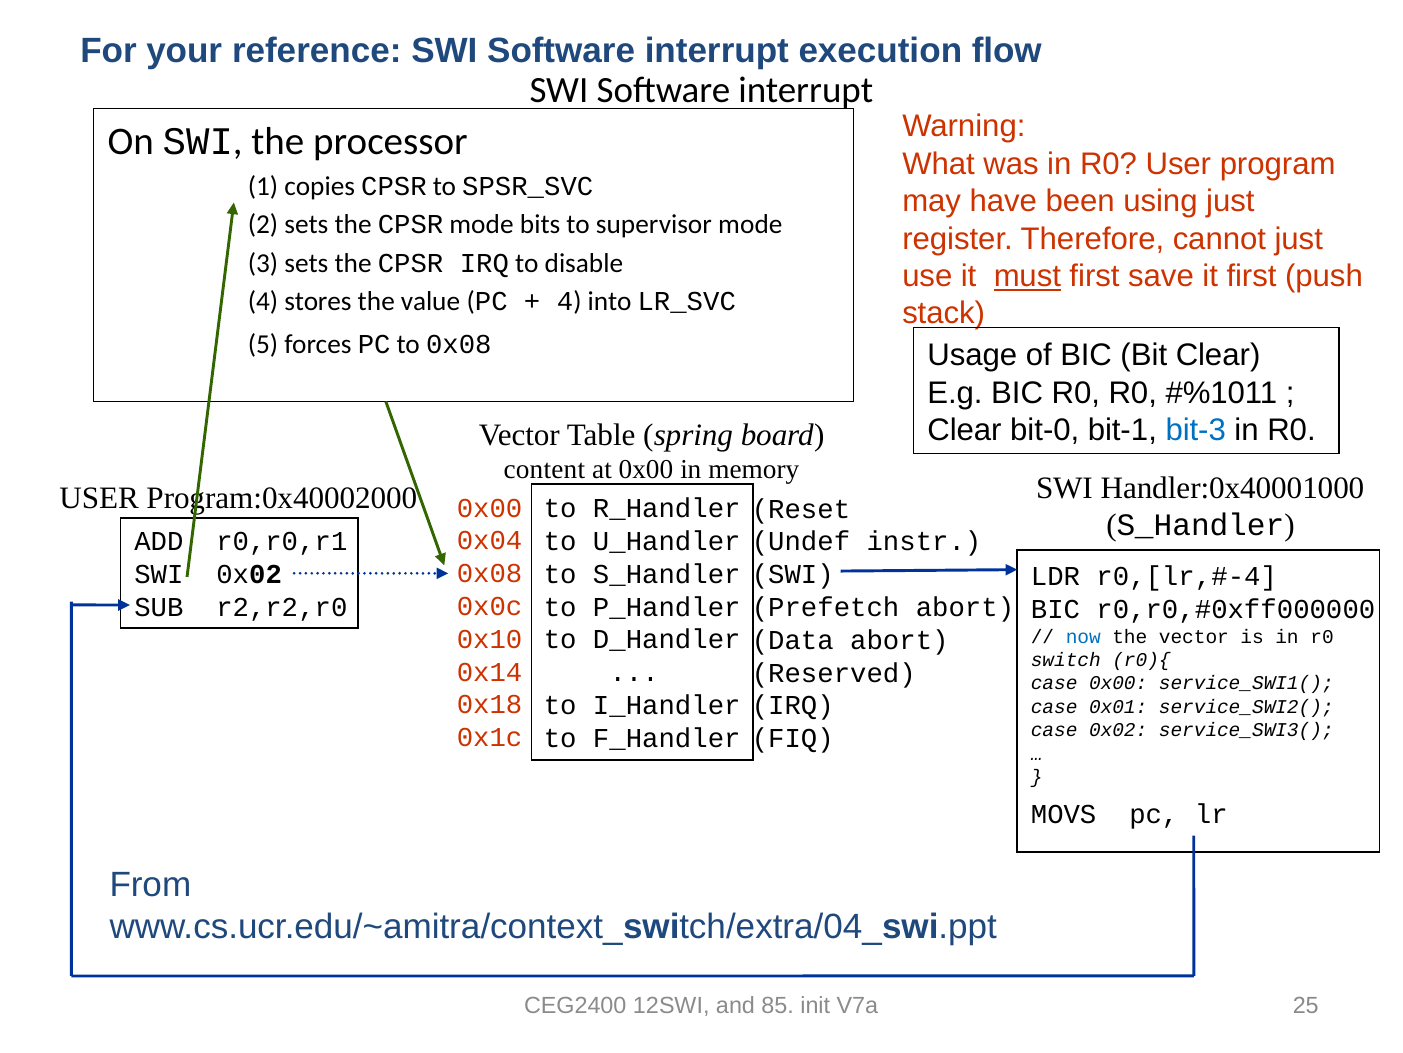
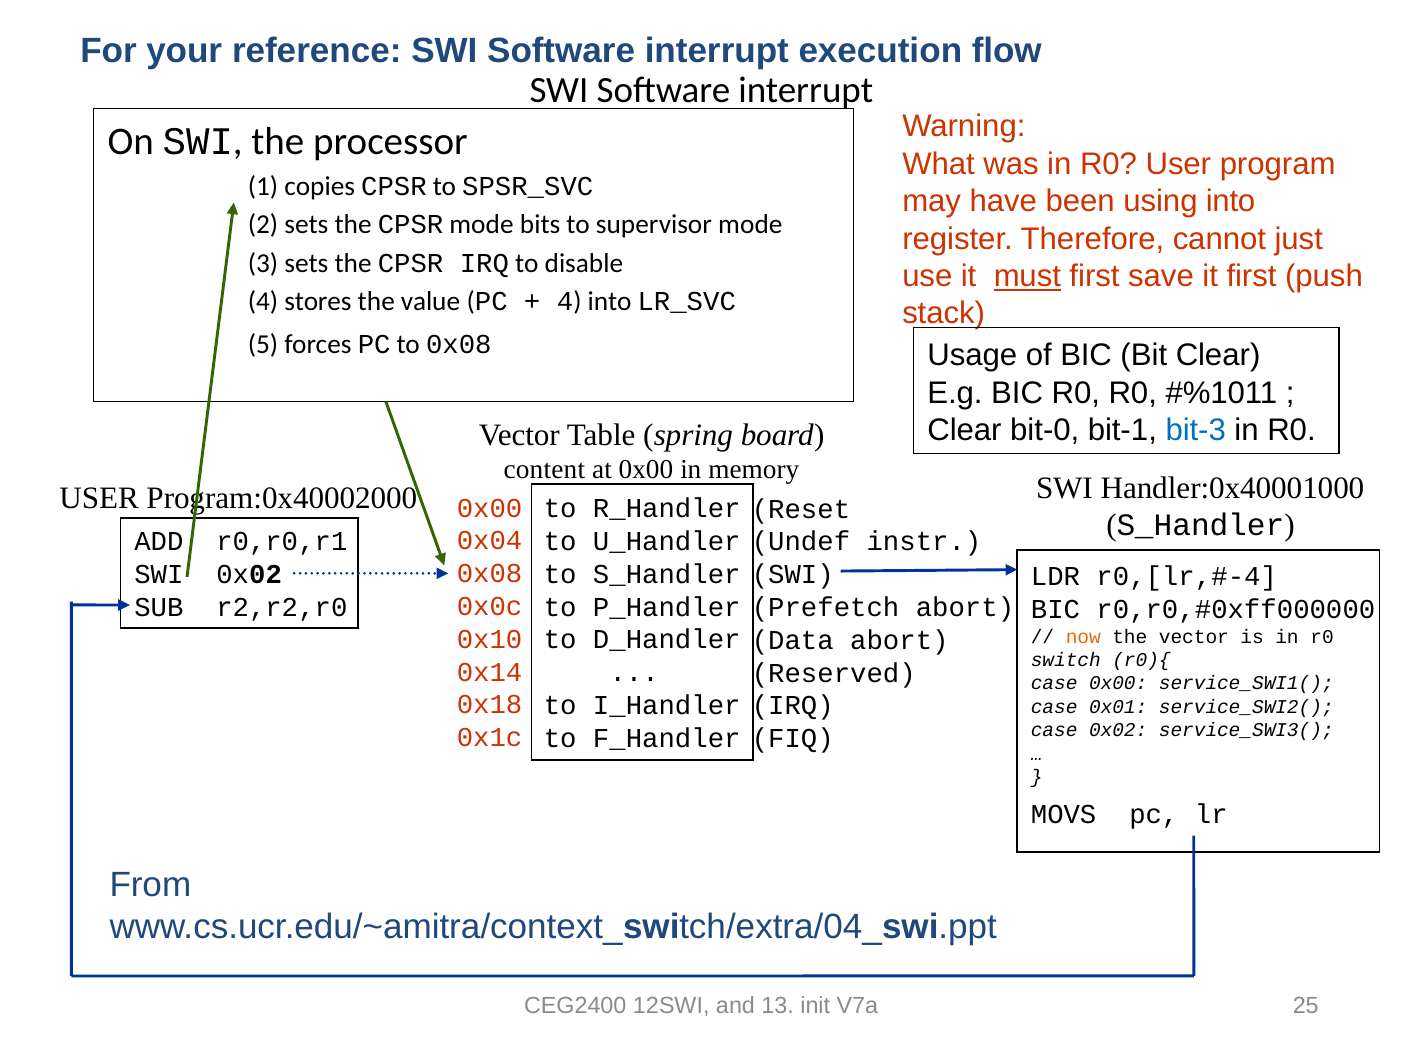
using just: just -> into (1231, 201)
now colour: blue -> orange (1083, 636)
85: 85 -> 13 (778, 1005)
